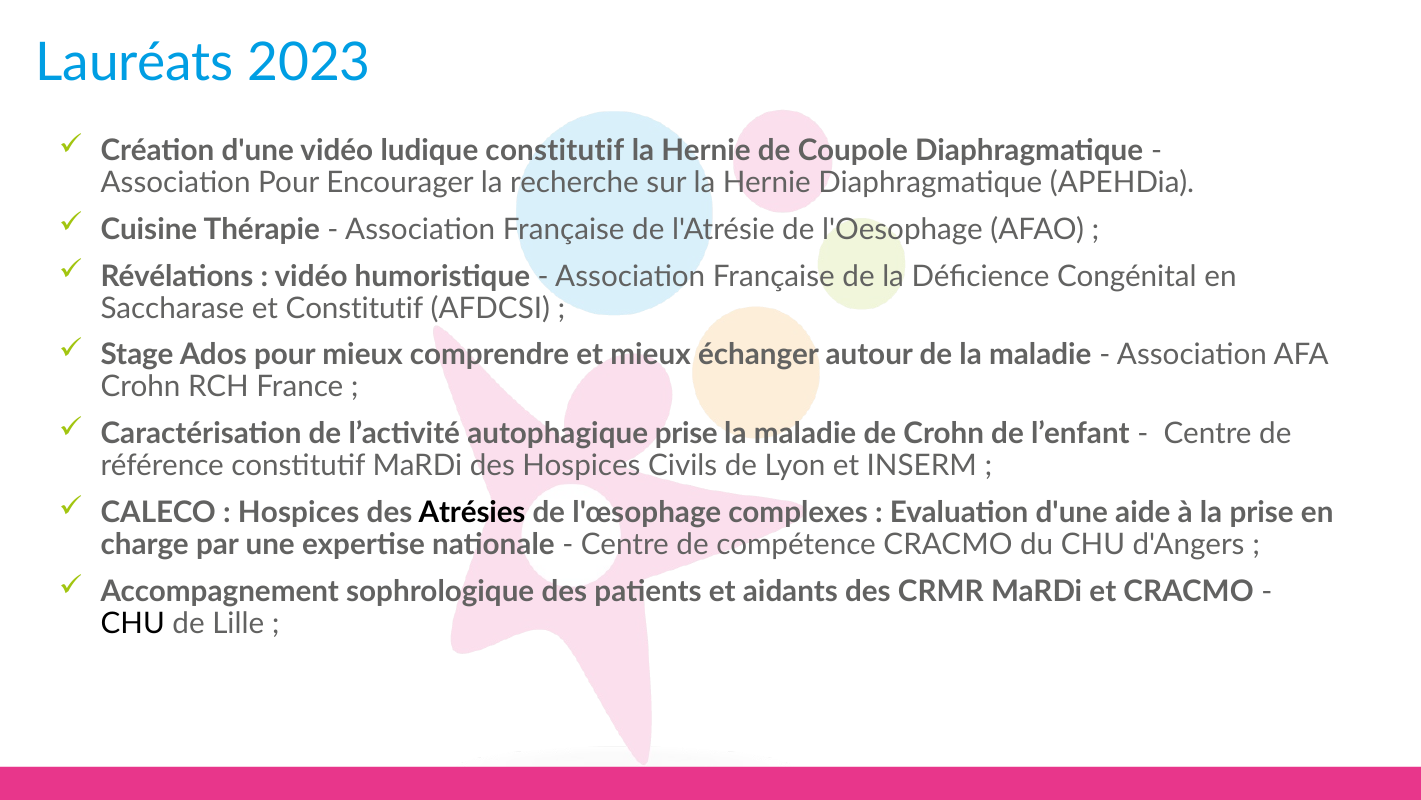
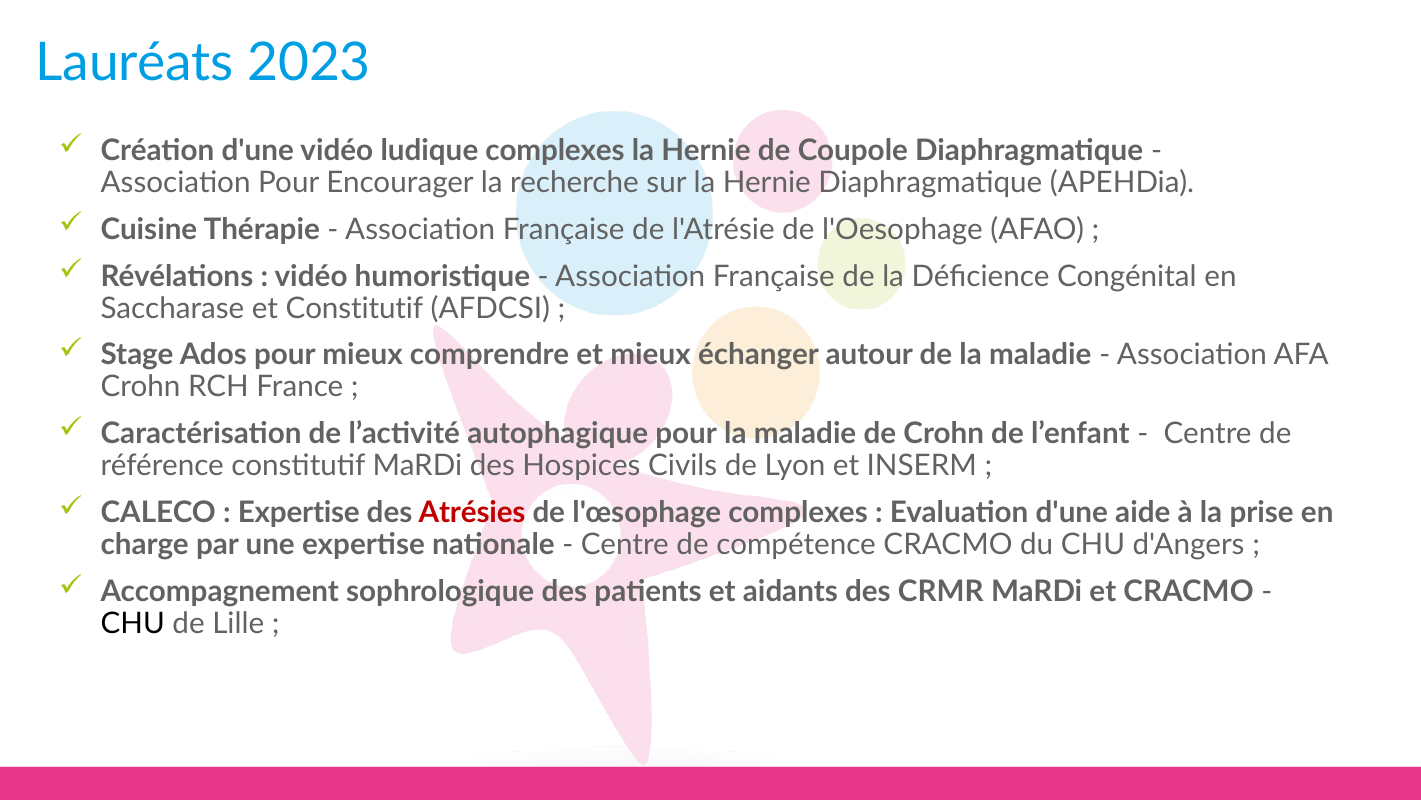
ludique constitutif: constitutif -> complexes (555, 151)
autophagique prise: prise -> pour (686, 434)
Hospices: Hospices -> Expertise (299, 512)
Atrésies colour: black -> red (472, 512)
